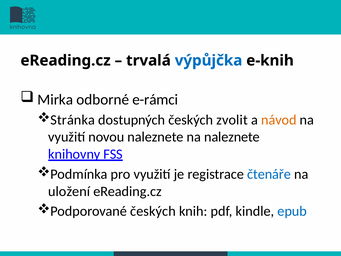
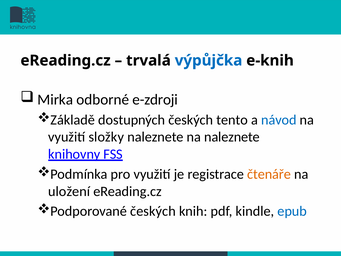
e-rámci: e-rámci -> e-zdroji (155, 99)
Stránka: Stránka -> Základě (73, 120)
zvolit: zvolit -> tento (232, 120)
návod colour: orange -> blue (279, 120)
novou: novou -> složky (106, 137)
čtenáře colour: blue -> orange (269, 174)
